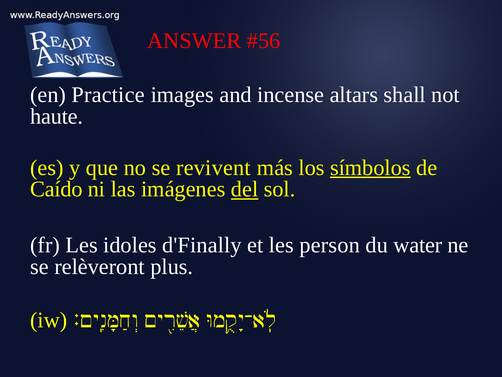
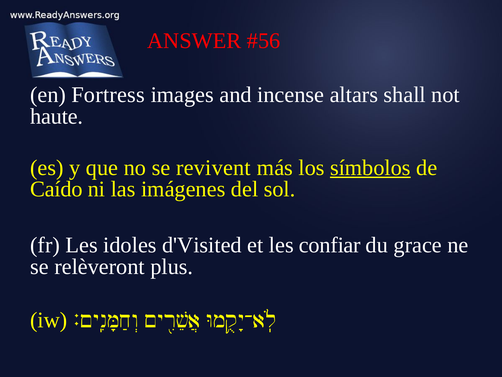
Practice: Practice -> Fortress (108, 95)
del underline: present -> none (245, 189)
d'Finally: d'Finally -> d'Visited (202, 245)
person: person -> confiar (330, 245)
water: water -> grace (418, 245)
